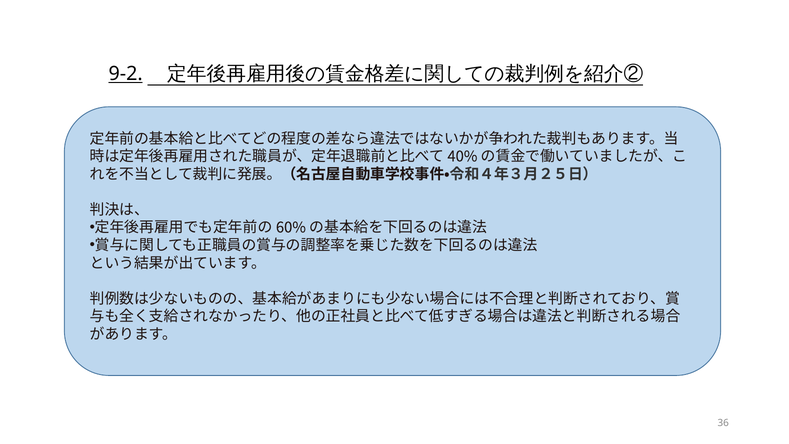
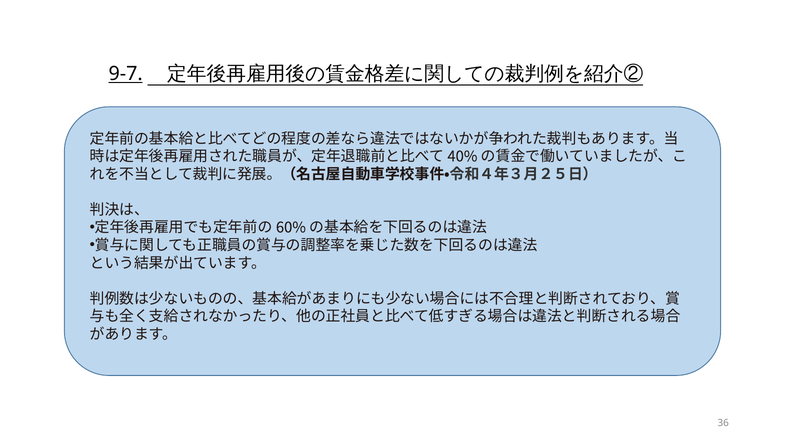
9-2: 9-2 -> 9-7 (126, 74)
